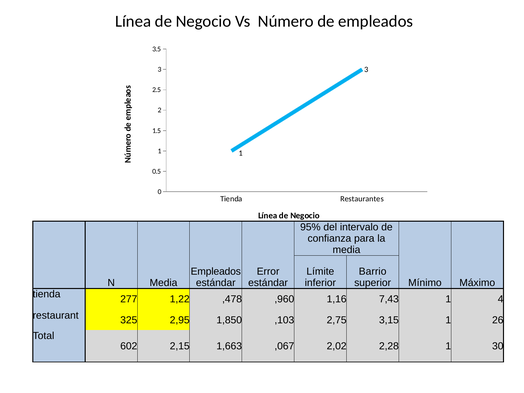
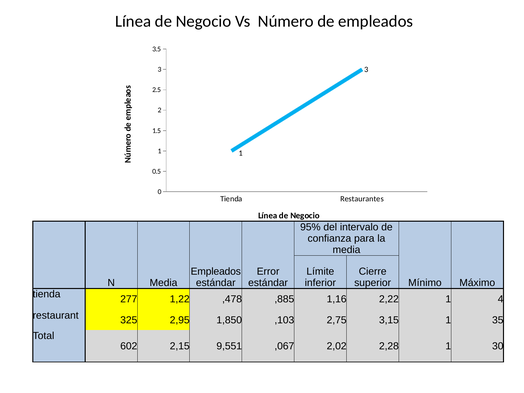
Barrio: Barrio -> Cierre (373, 271)
,960: ,960 -> ,885 (284, 299)
7,43: 7,43 -> 2,22 (389, 299)
26: 26 -> 35 (498, 320)
1,663: 1,663 -> 9,551 (229, 346)
